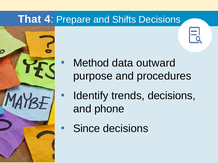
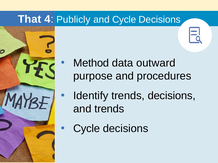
Prepare: Prepare -> Publicly (73, 20)
and Shifts: Shifts -> Cycle (124, 20)
and phone: phone -> trends (109, 109)
Since: Since -> Cycle (87, 129)
